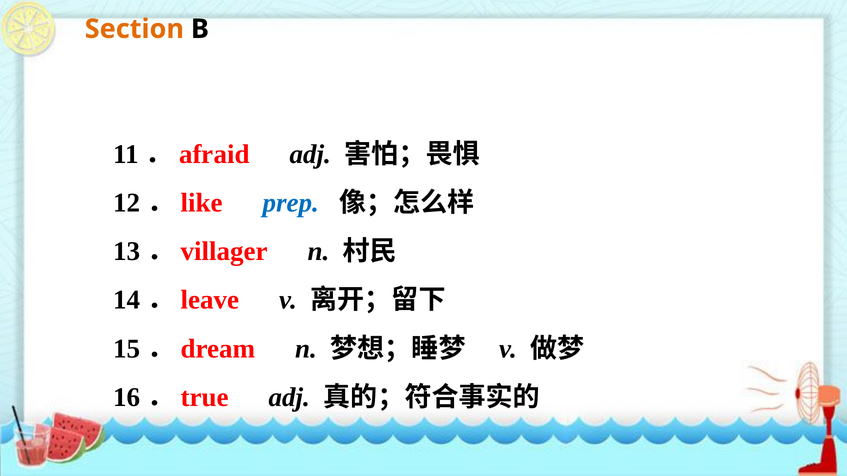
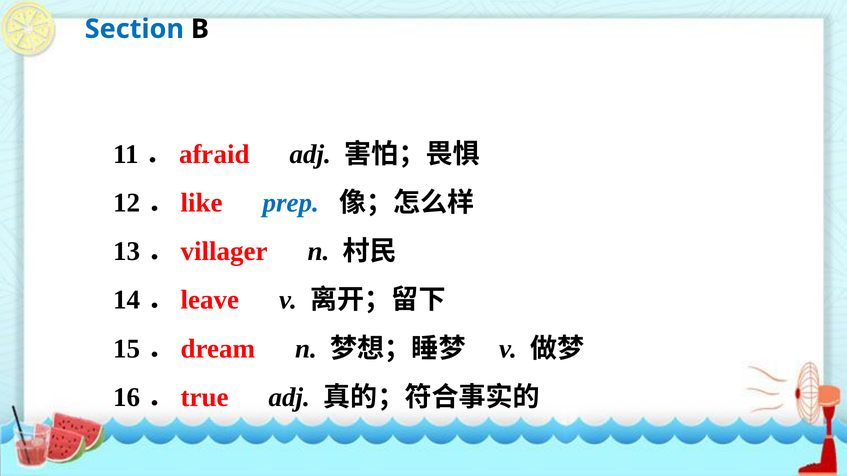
Section colour: orange -> blue (134, 29)
